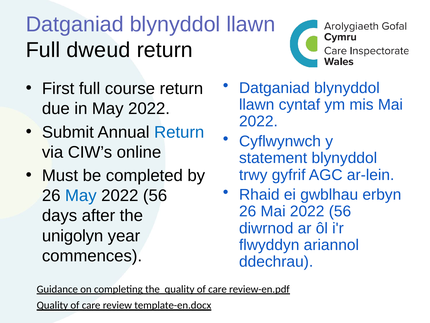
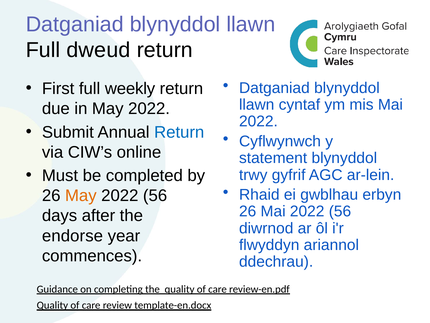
course: course -> weekly (130, 89)
May colour: blue -> orange (81, 195)
unigolyn: unigolyn -> endorse (72, 235)
